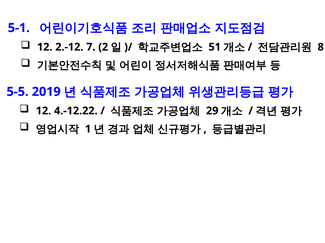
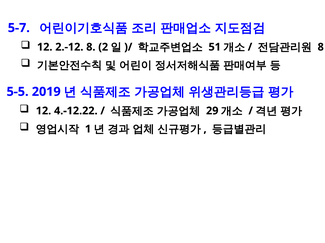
5-1: 5-1 -> 5-7 (19, 28)
2.-12 7: 7 -> 8 (91, 47)
